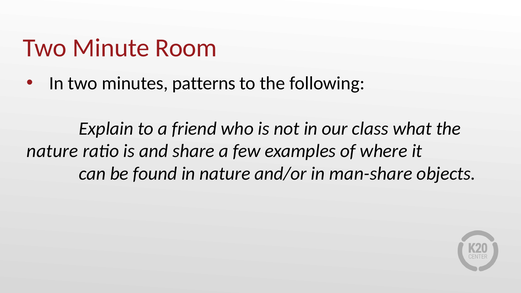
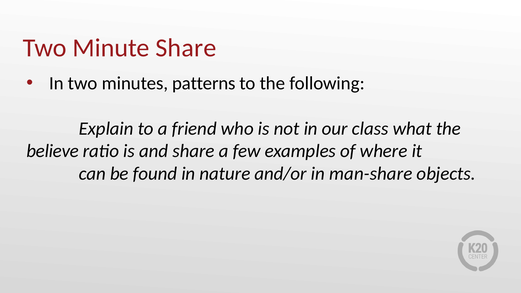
Minute Room: Room -> Share (186, 48)
nature: nature -> believe (53, 151)
